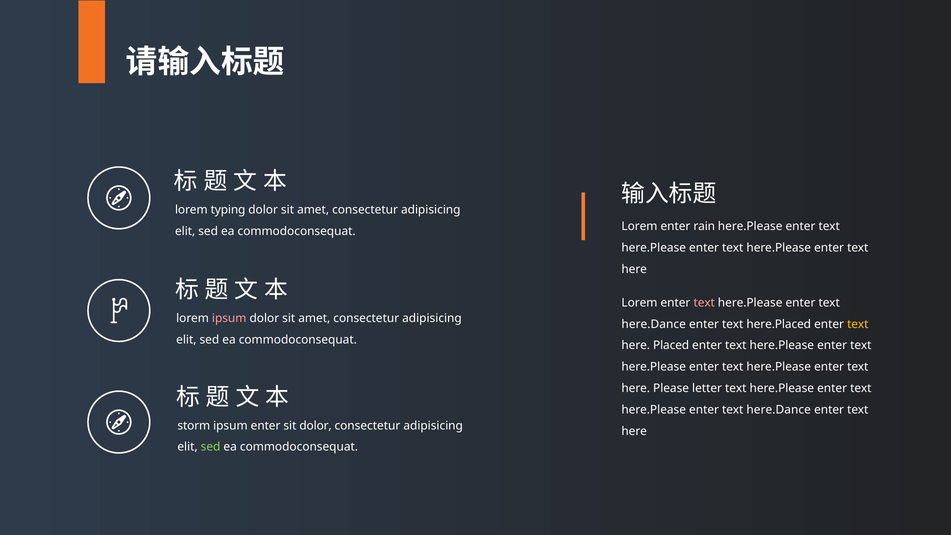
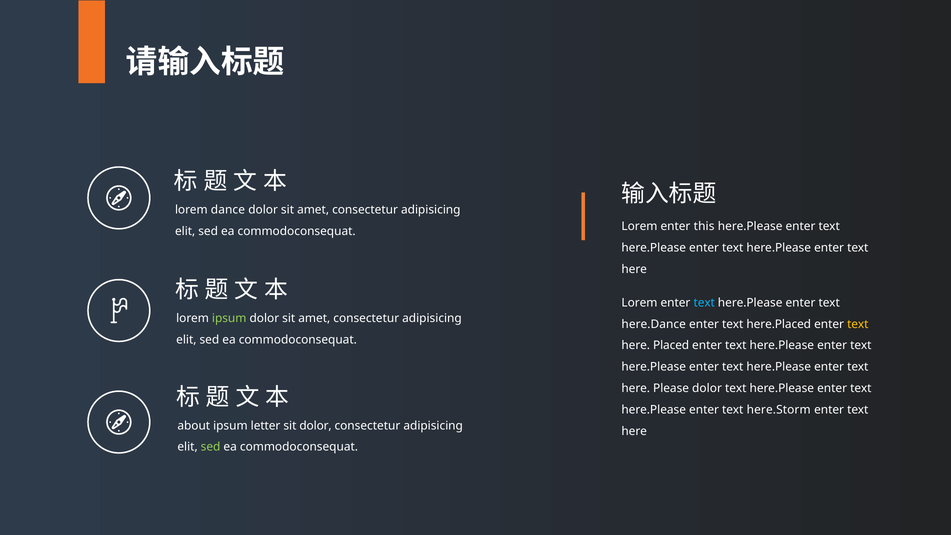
typing: typing -> dance (228, 210)
rain: rain -> this (704, 226)
text colour: pink -> light blue (704, 303)
ipsum colour: pink -> light green (229, 318)
Please letter: letter -> dolor (707, 388)
here.Dance: here.Dance -> here.Storm (779, 410)
storm: storm -> about (194, 426)
ipsum enter: enter -> letter (266, 426)
